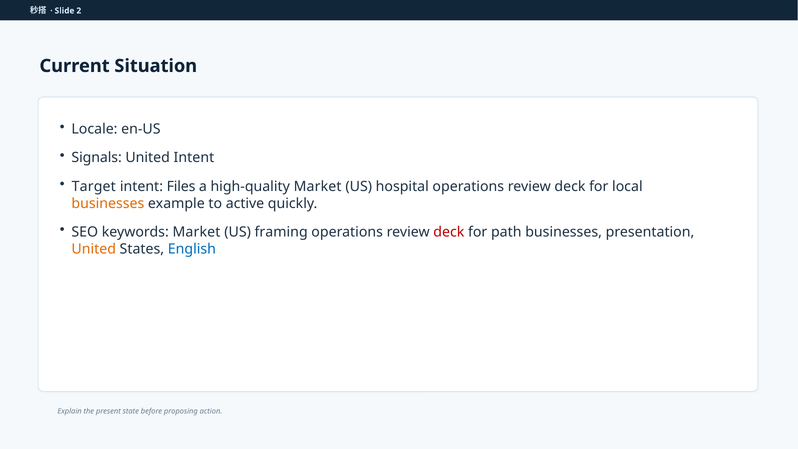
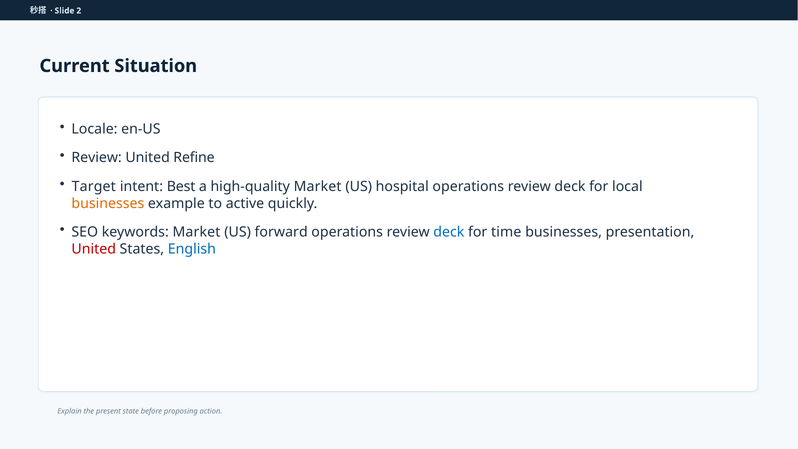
Signals: Signals -> Review (97, 158)
United Intent: Intent -> Refine (194, 158)
Files: Files -> Best (181, 186)
framing: framing -> forward (281, 232)
deck colour: red -> blue (449, 232)
path: path -> time (506, 232)
United colour: orange -> red (94, 249)
